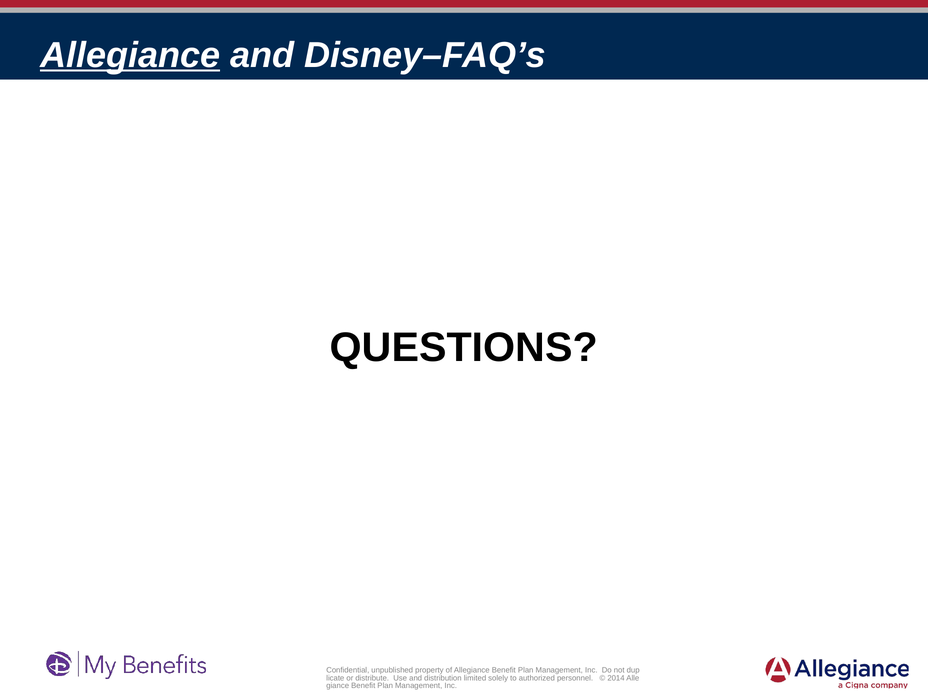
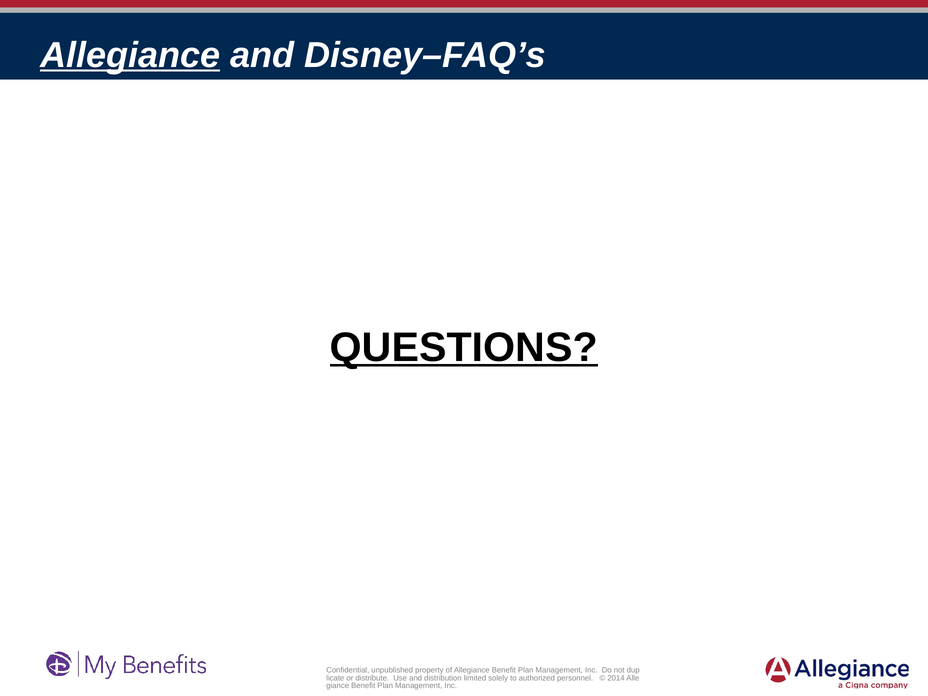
QUESTIONS underline: none -> present (464, 347)
